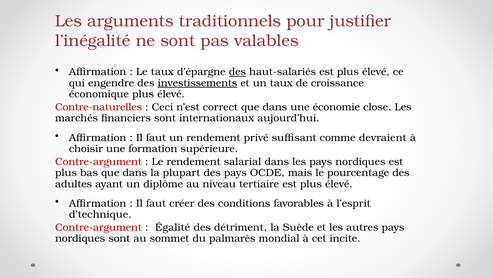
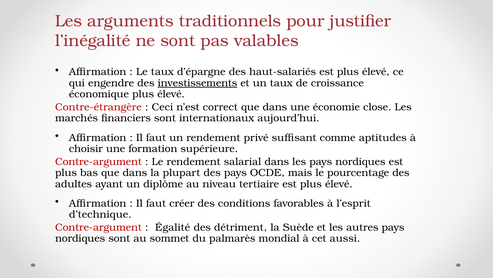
des underline: present -> none (237, 72)
Contre-naturelles: Contre-naturelles -> Contre-étrangère (98, 107)
devraient: devraient -> aptitudes (383, 137)
incite: incite -> aussi (345, 238)
